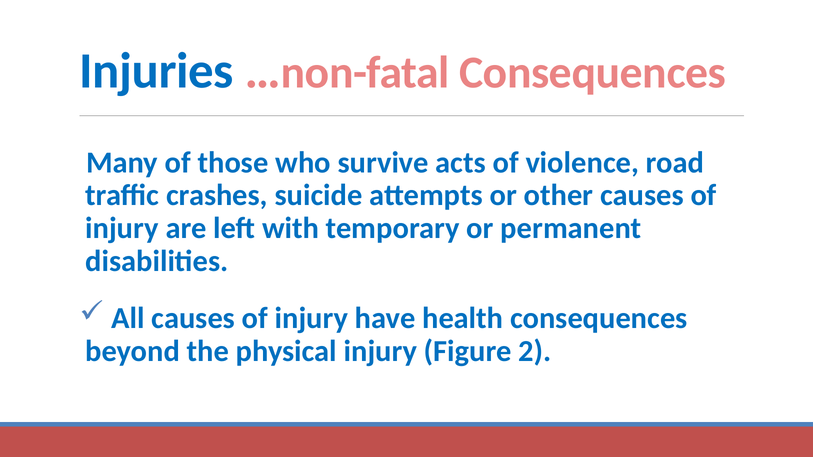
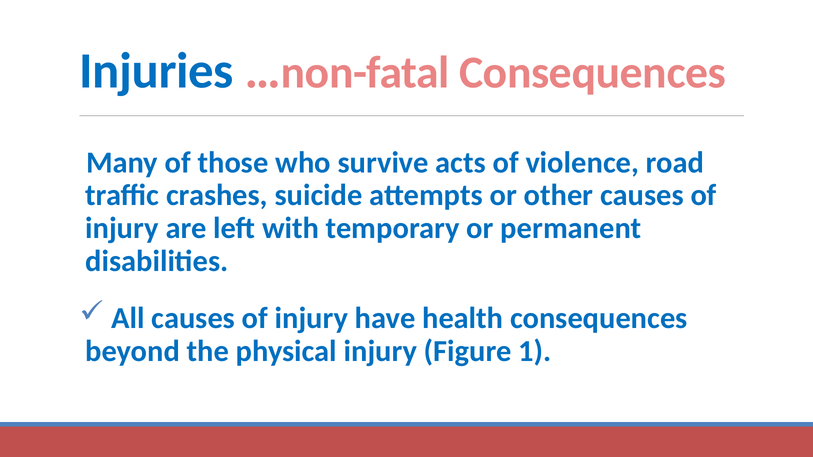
2: 2 -> 1 (535, 351)
